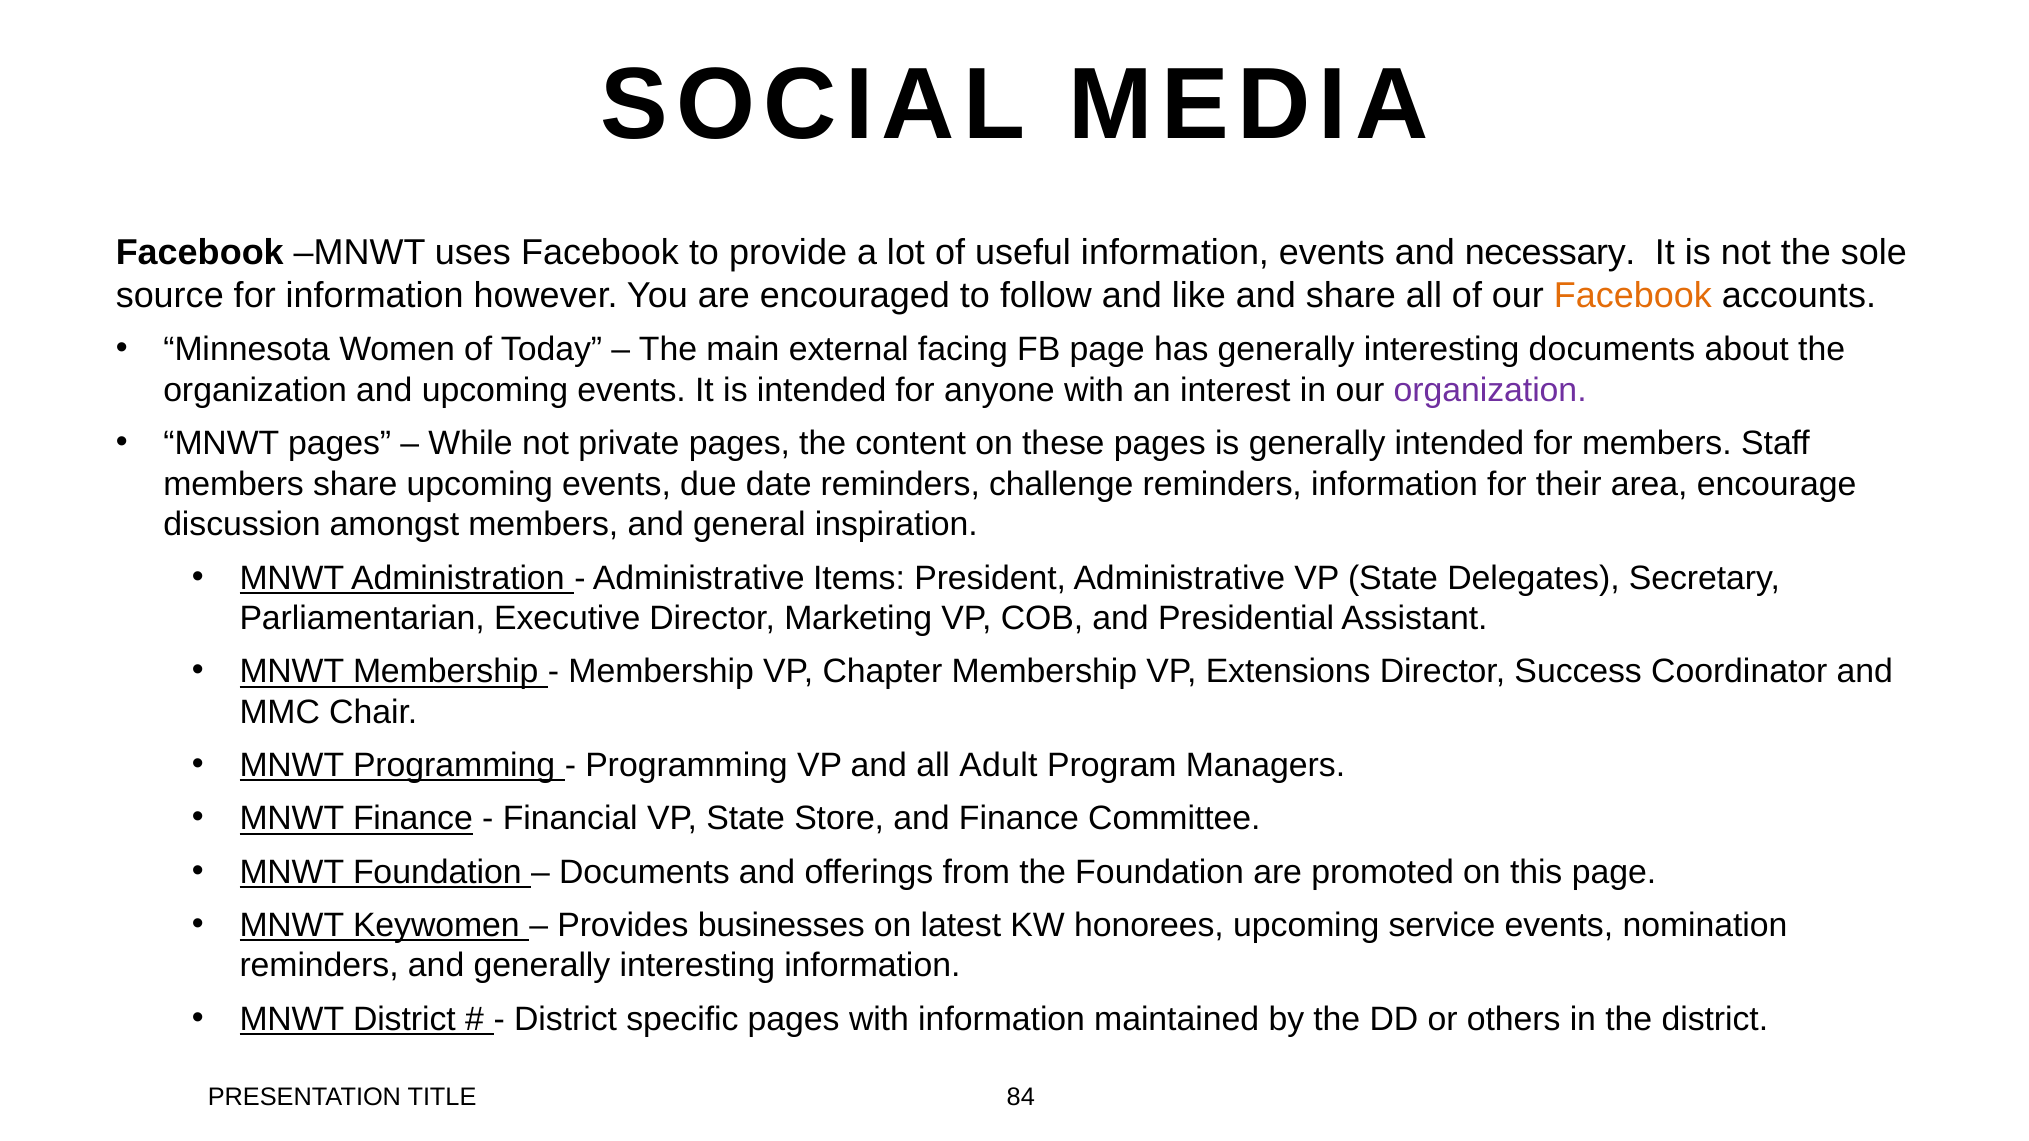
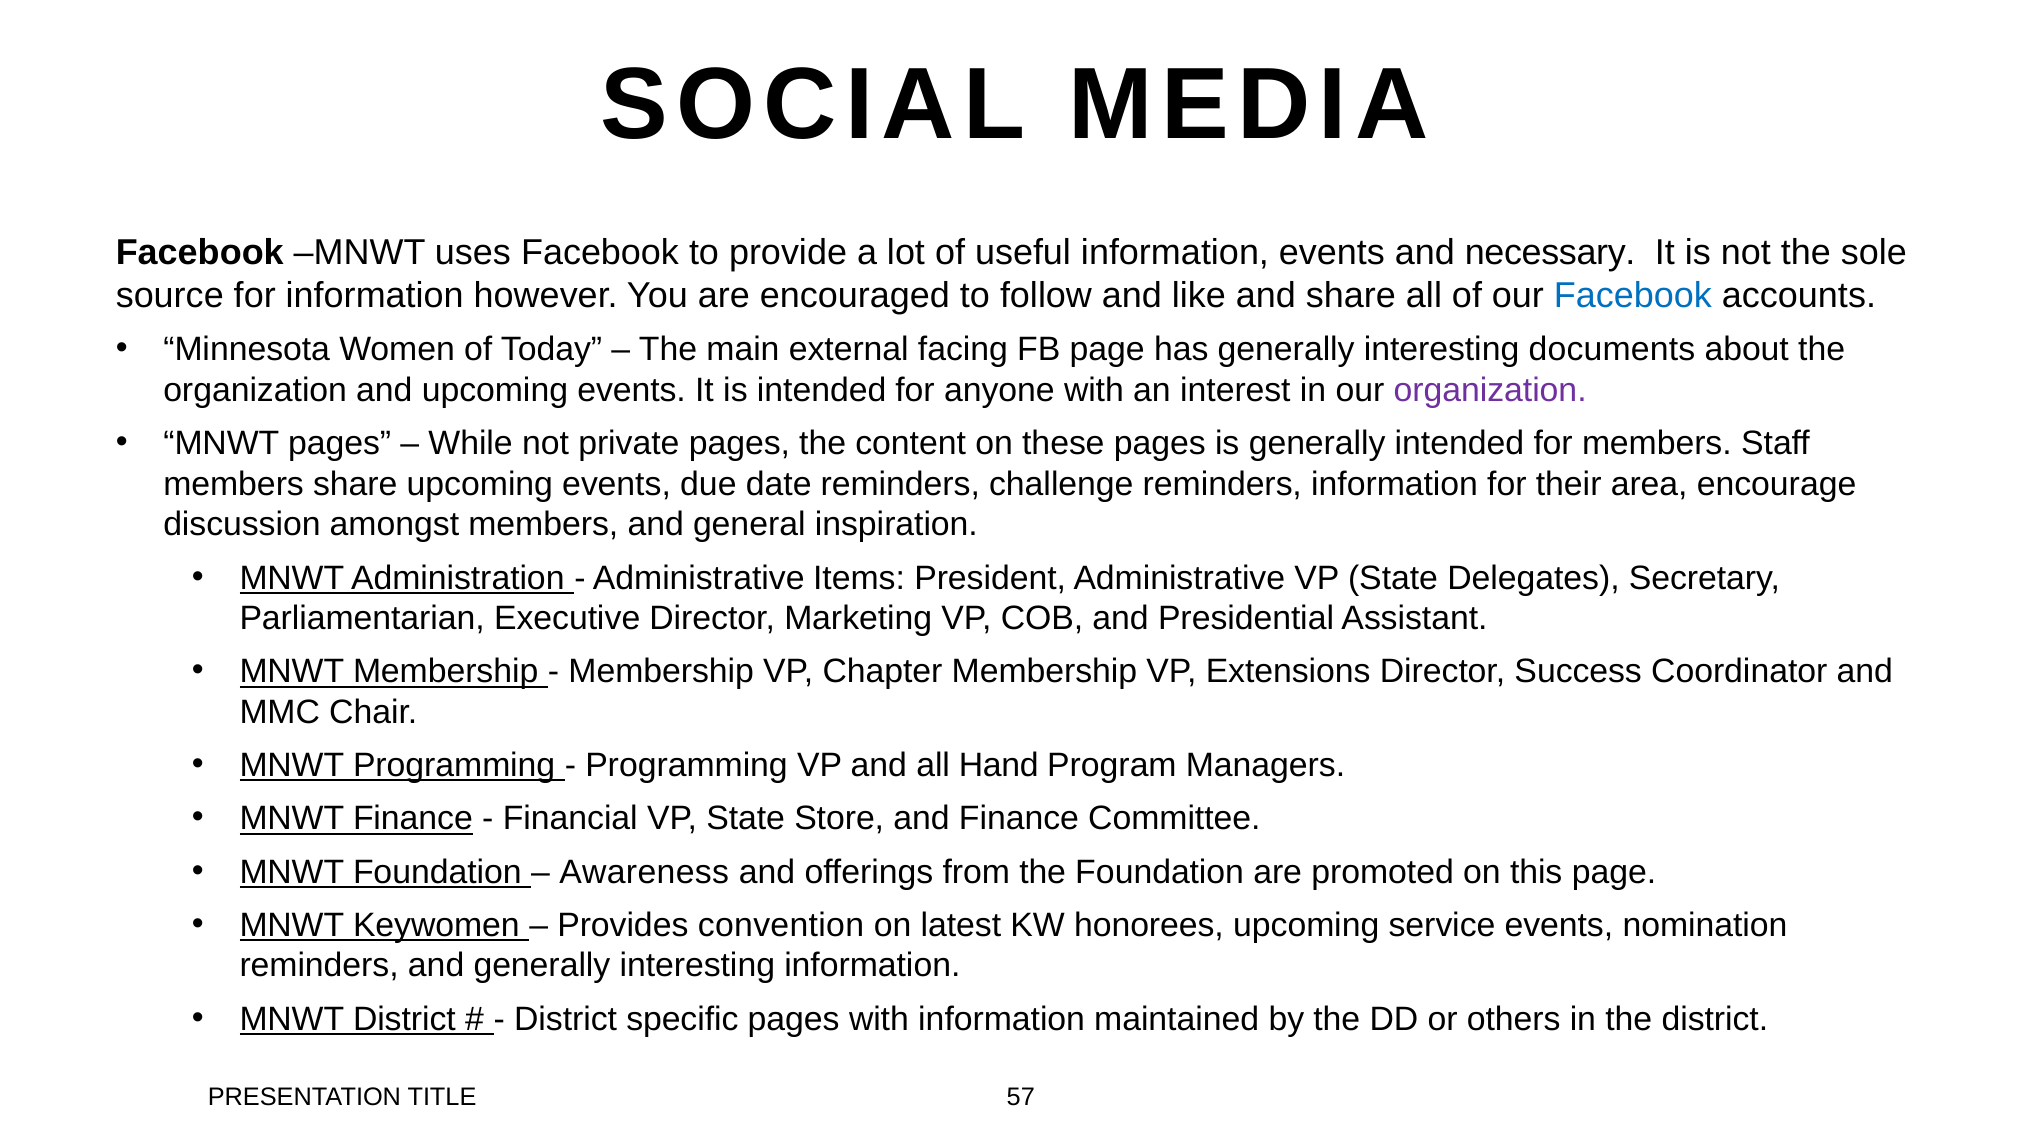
Facebook colour: orange -> blue (1633, 295)
Adult: Adult -> Hand (999, 766)
Documents: Documents -> Awareness (644, 872)
businesses: businesses -> convention (781, 925)
84: 84 -> 57 (1021, 1097)
